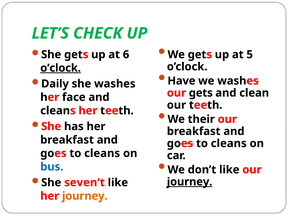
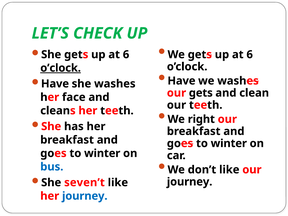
5: 5 -> 6 (250, 55)
Daily: Daily -> Have (55, 84)
their: their -> right (201, 119)
cleans: cleans -> winter (229, 143)
cleans: cleans -> winter (102, 153)
journey underline: present -> none (190, 182)
journey colour: orange -> blue (85, 196)
